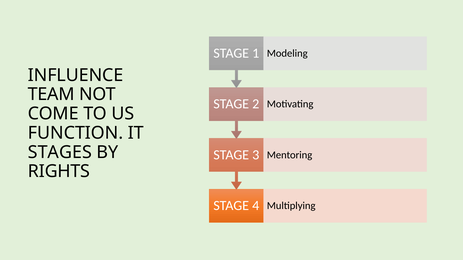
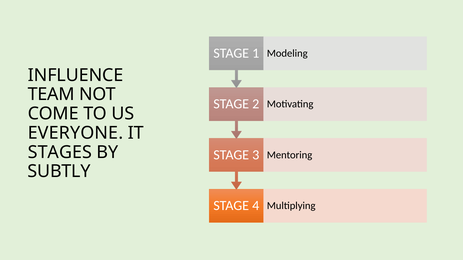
FUNCTION: FUNCTION -> EVERYONE (75, 133)
RIGHTS: RIGHTS -> SUBTLY (59, 172)
